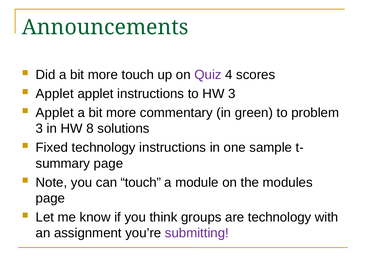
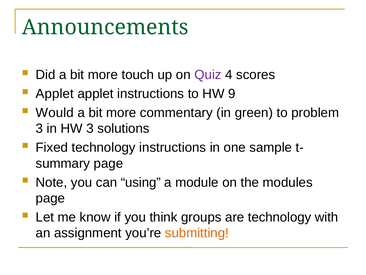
HW 3: 3 -> 9 (232, 94)
Applet: Applet -> Would (55, 113)
HW 8: 8 -> 3 (90, 128)
can touch: touch -> using (141, 182)
submitting colour: purple -> orange (197, 233)
